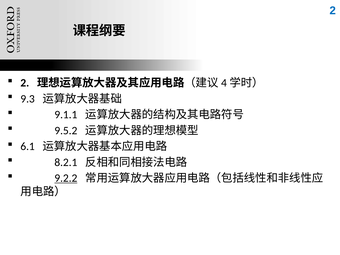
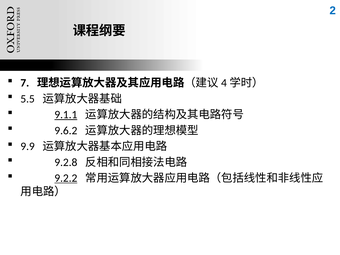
2: 2 -> 7 (25, 83)
9.3: 9.3 -> 5.5 (28, 99)
9.1.1 underline: none -> present (66, 115)
9.5.2: 9.5.2 -> 9.6.2 (66, 131)
6.1: 6.1 -> 9.9 (28, 146)
8.2.1: 8.2.1 -> 9.2.8 (66, 162)
